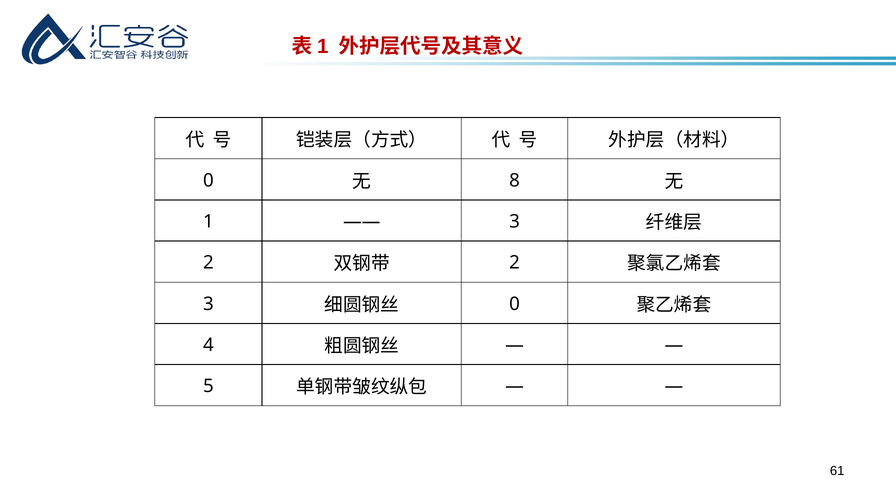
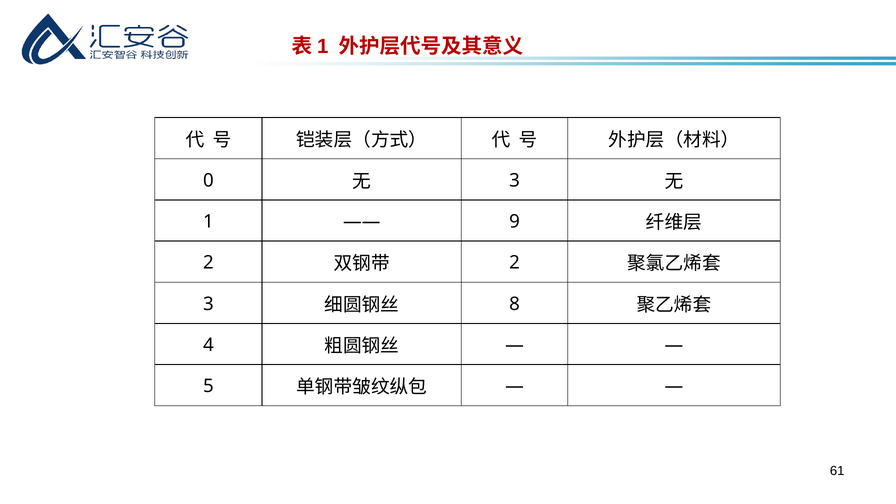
8: 8 -> 3 (515, 180)
3: 3 -> 9 (515, 222)
0: 0 -> 8 (515, 304)
